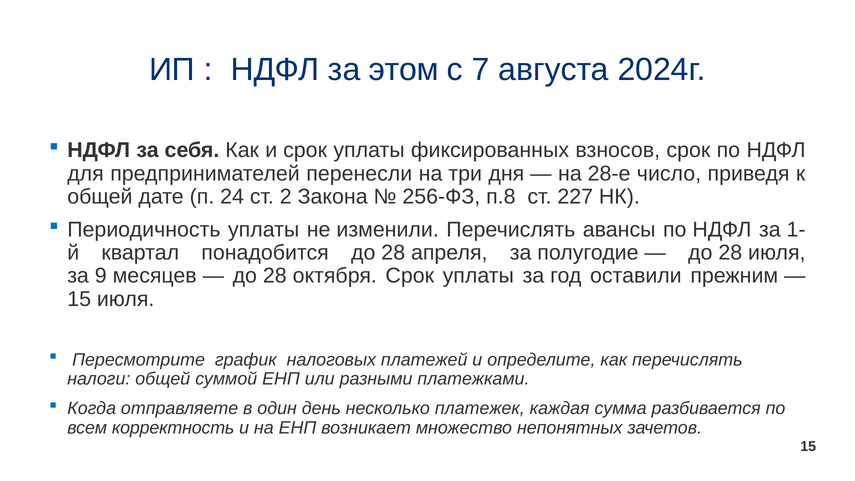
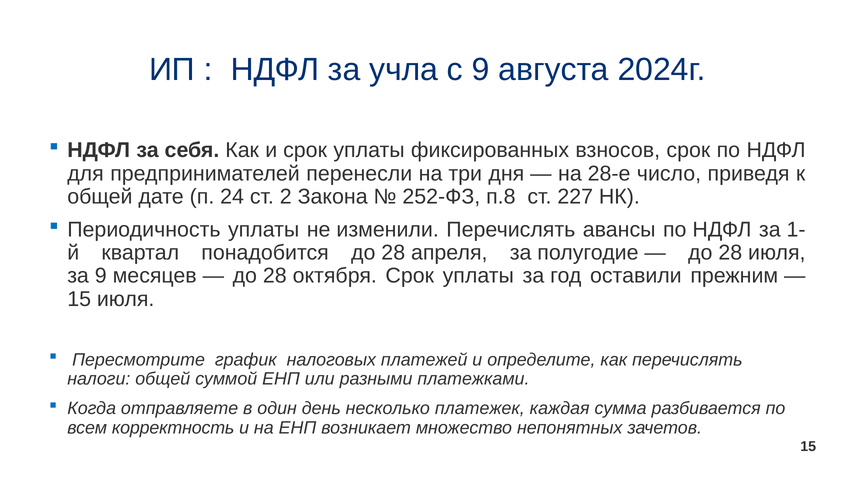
этом: этом -> учла (404, 70)
с 7: 7 -> 9 (480, 70)
256-ФЗ: 256-ФЗ -> 252-ФЗ (441, 197)
